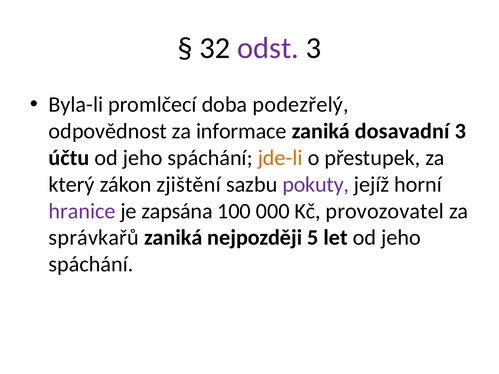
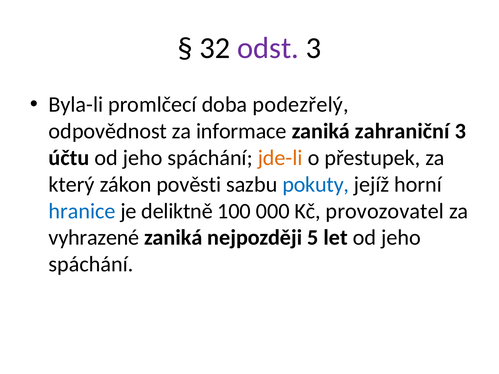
dosavadní: dosavadní -> zahraniční (402, 131)
zjištění: zjištění -> pověsti (189, 185)
pokuty colour: purple -> blue (316, 185)
hranice colour: purple -> blue (82, 211)
zapsána: zapsána -> deliktně (177, 211)
správkařů: správkařů -> vyhrazené (94, 238)
